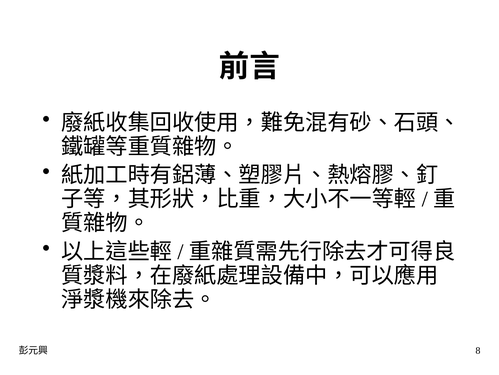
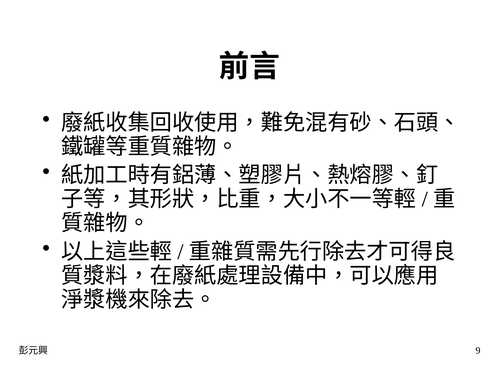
8: 8 -> 9 (478, 350)
